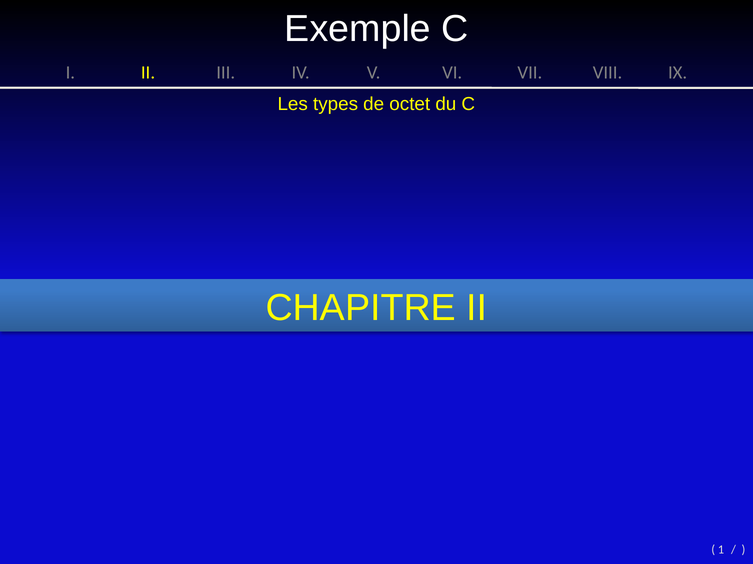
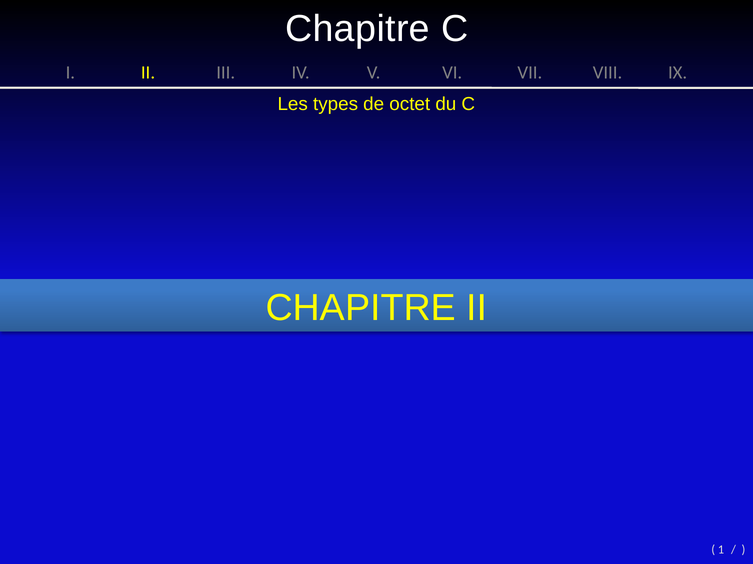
Exemple: Exemple -> Chapitre (357, 29)
